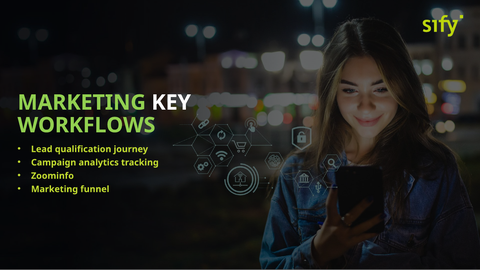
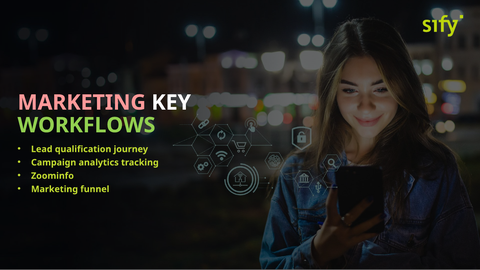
MARKETING colour: light green -> pink (82, 103)
